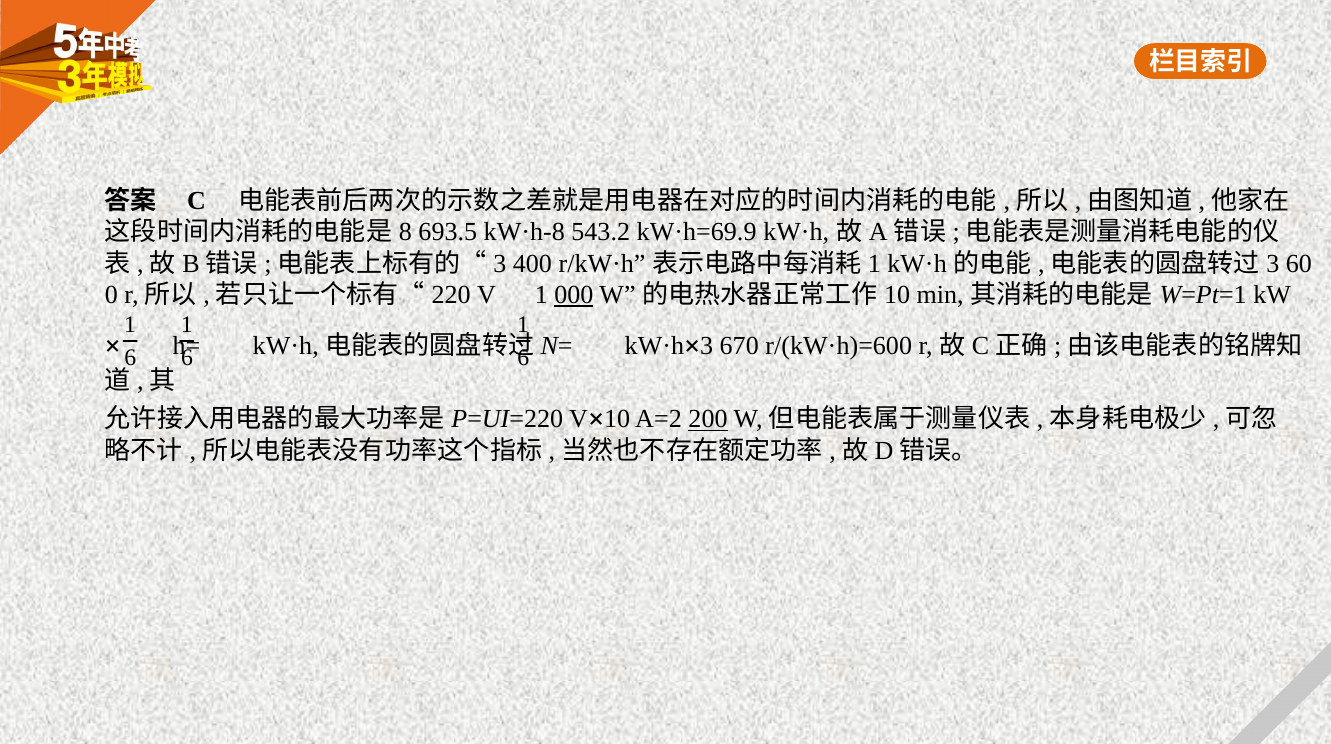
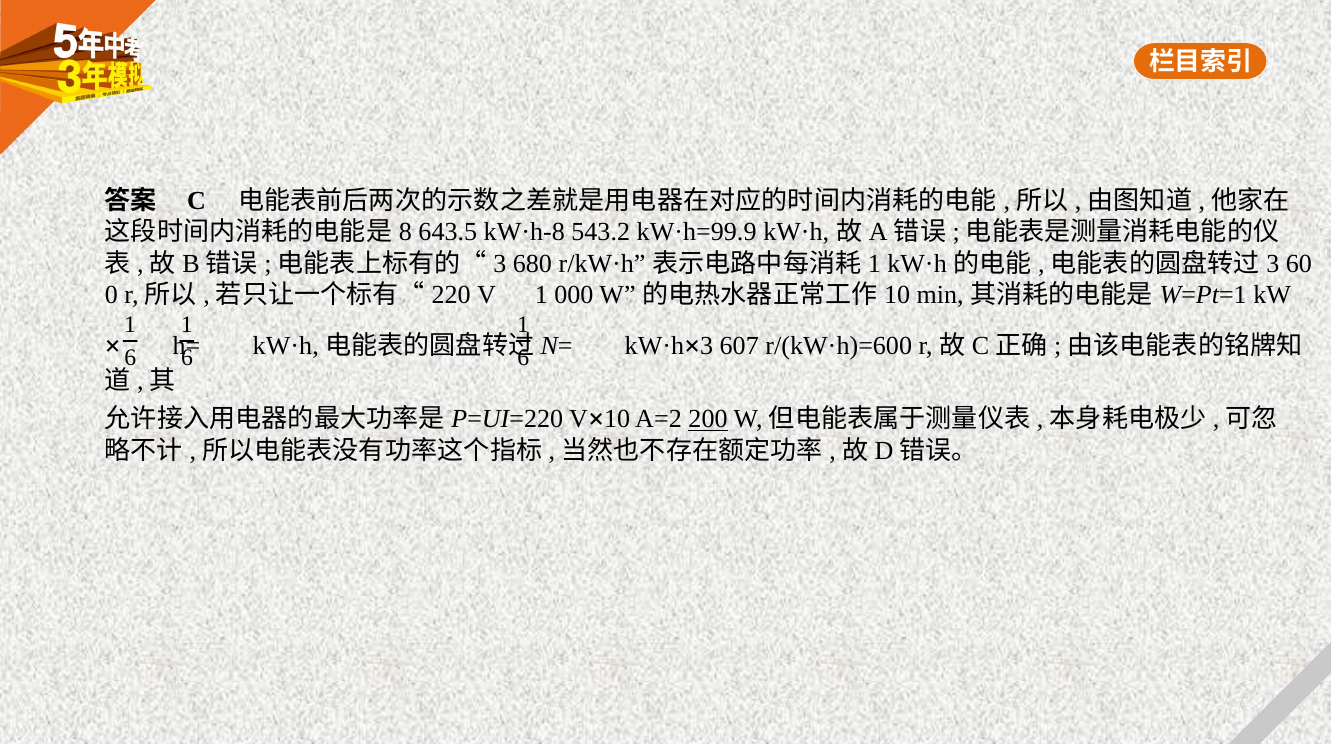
693.5: 693.5 -> 643.5 (448, 232)
kW·h=69.9: kW·h=69.9 -> kW·h=99.9 (697, 232)
400: 400 -> 680 (532, 264)
000 underline: present -> none (574, 295)
670: 670 -> 607 (739, 346)
